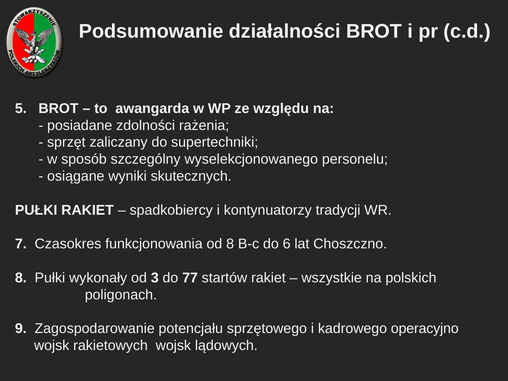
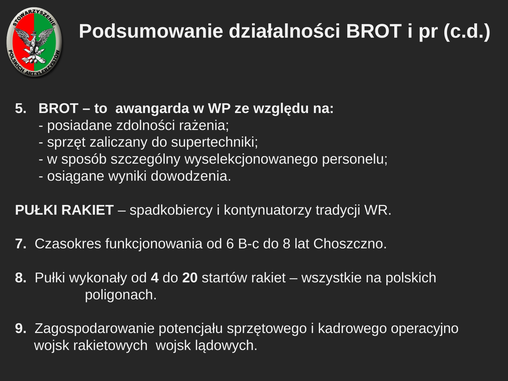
skutecznych: skutecznych -> dowodzenia (191, 176)
od 8: 8 -> 6 (230, 244)
do 6: 6 -> 8 (287, 244)
3: 3 -> 4 (155, 278)
77: 77 -> 20 (190, 278)
